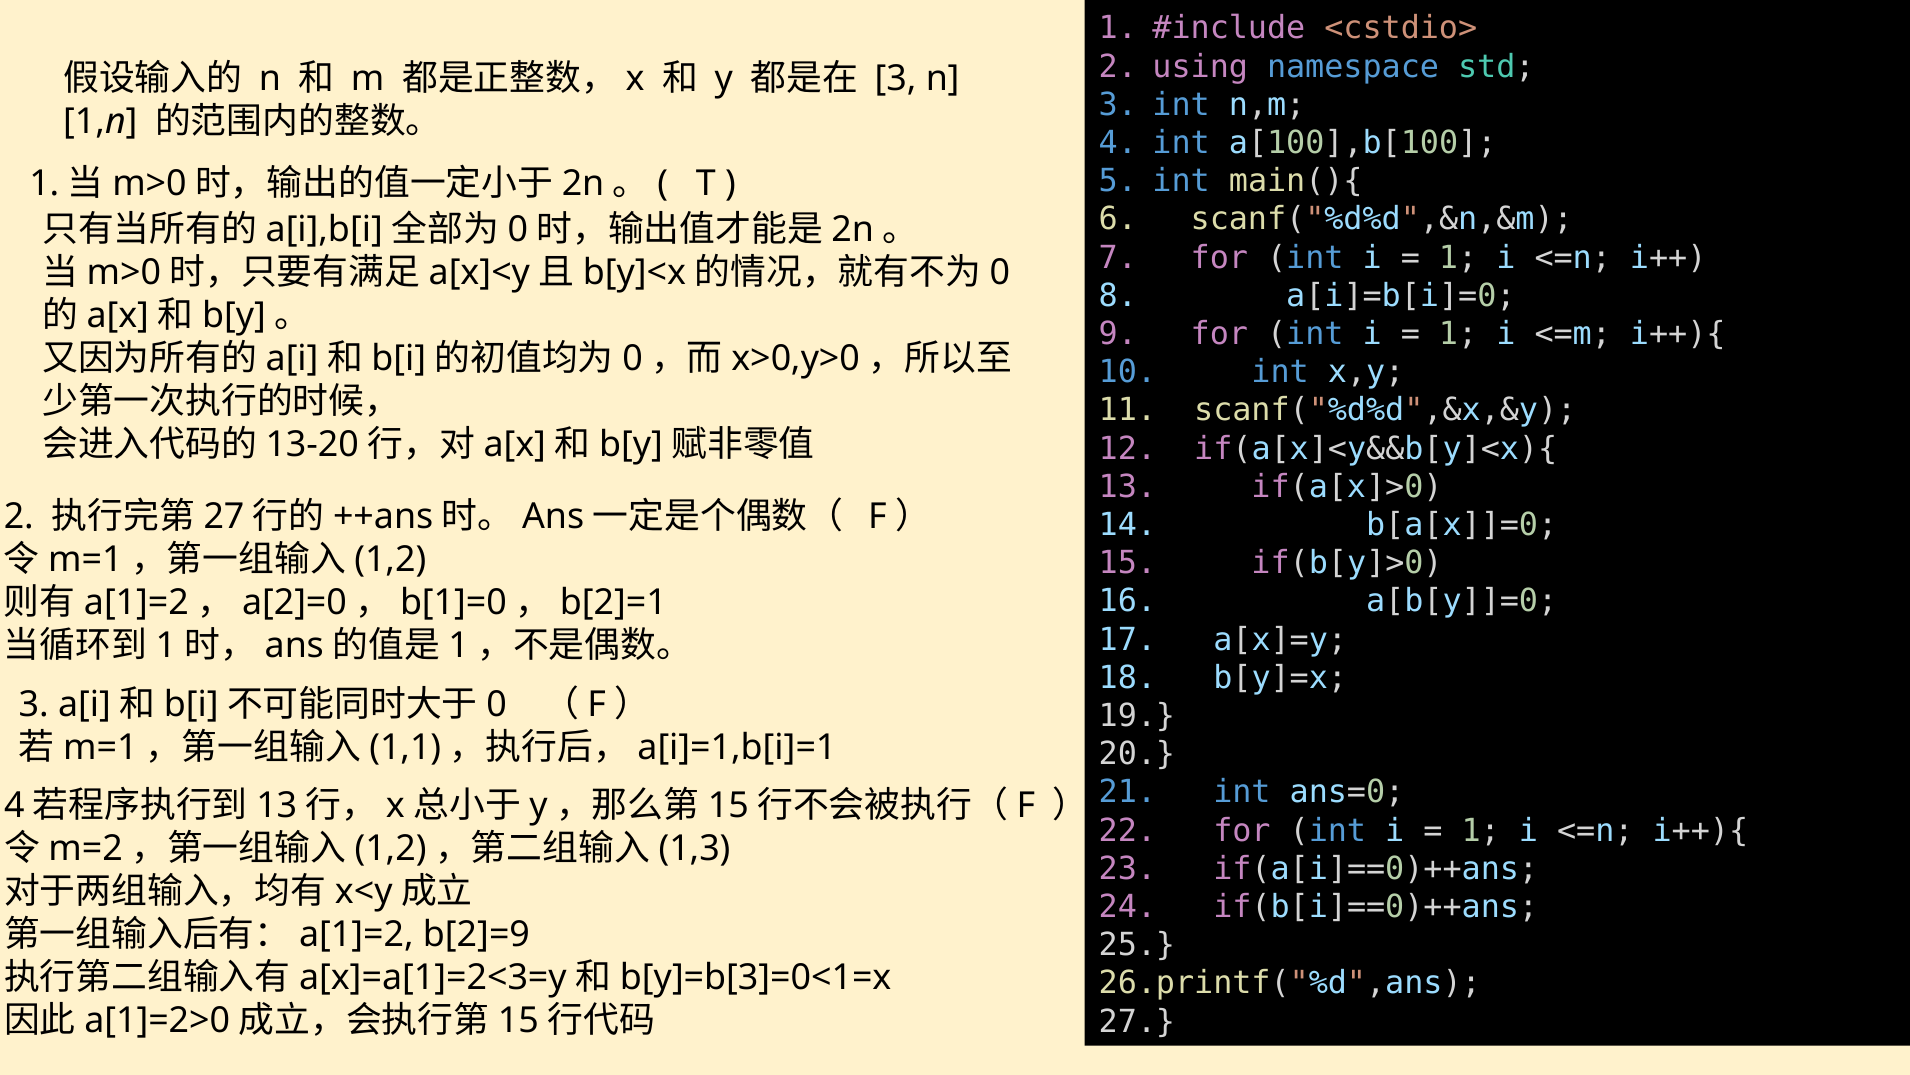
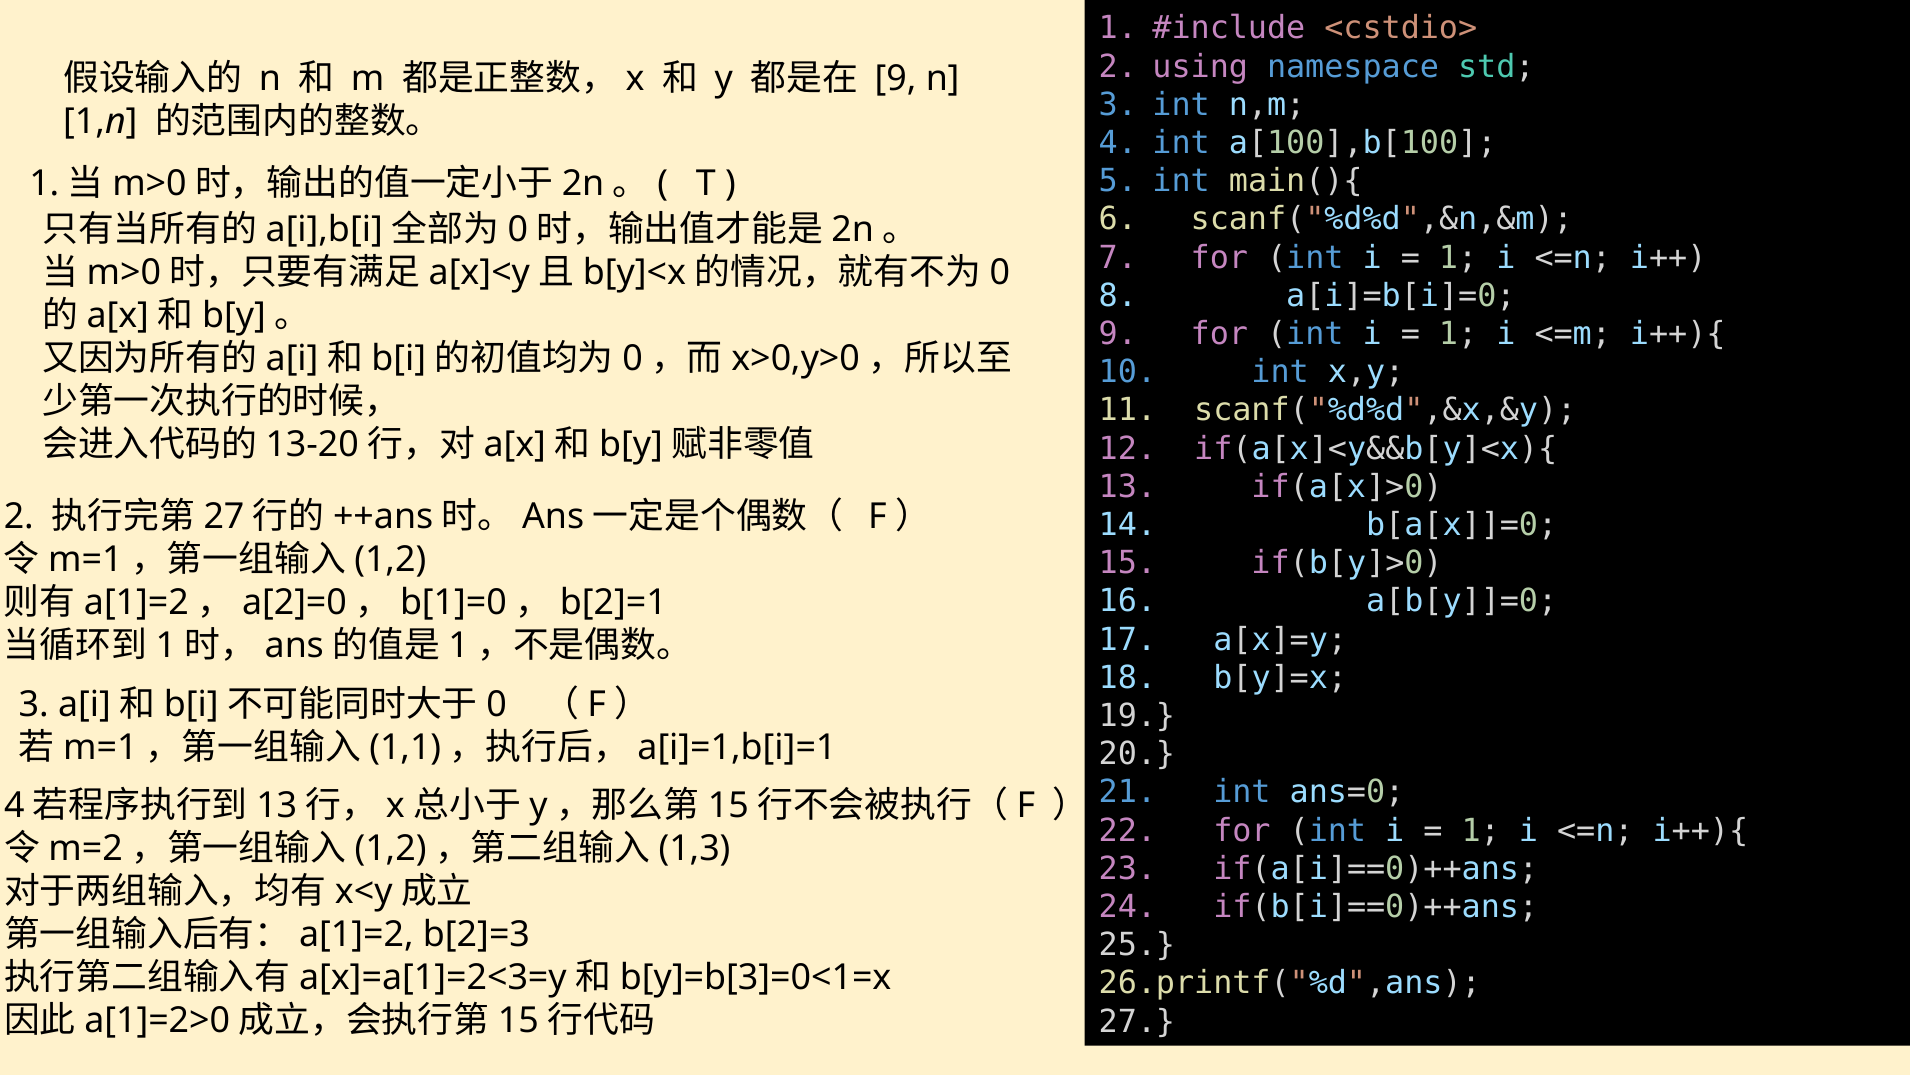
3: 3 -> 9 (896, 78)
b[2]=9: b[2]=9 -> b[2]=3 (476, 934)
